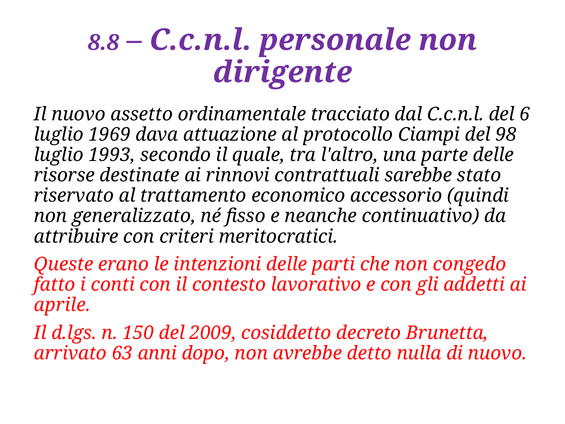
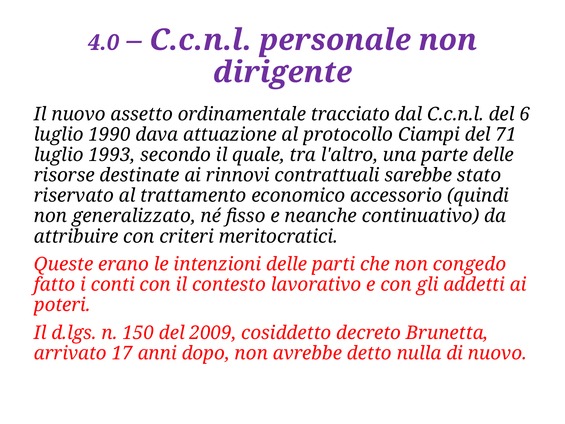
8.8: 8.8 -> 4.0 (103, 43)
1969: 1969 -> 1990 (110, 135)
98: 98 -> 71 (506, 135)
aprile: aprile -> poteri (62, 305)
63: 63 -> 17 (122, 353)
